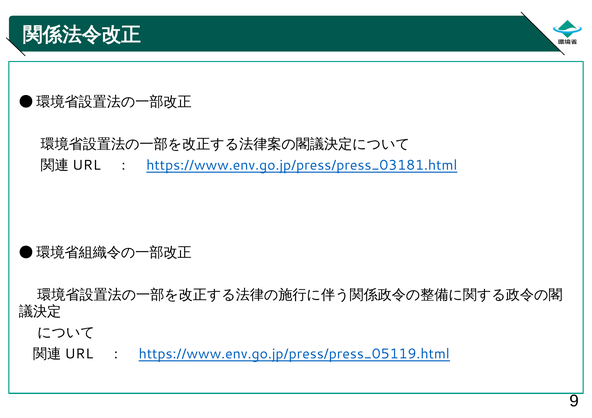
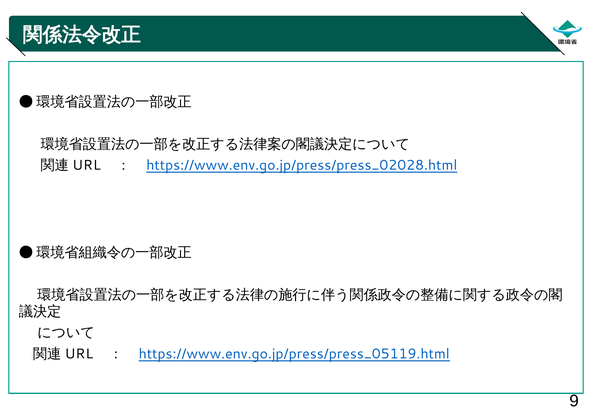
https://www.env.go.jp/press/press_03181.html: https://www.env.go.jp/press/press_03181.html -> https://www.env.go.jp/press/press_02028.html (302, 165)
